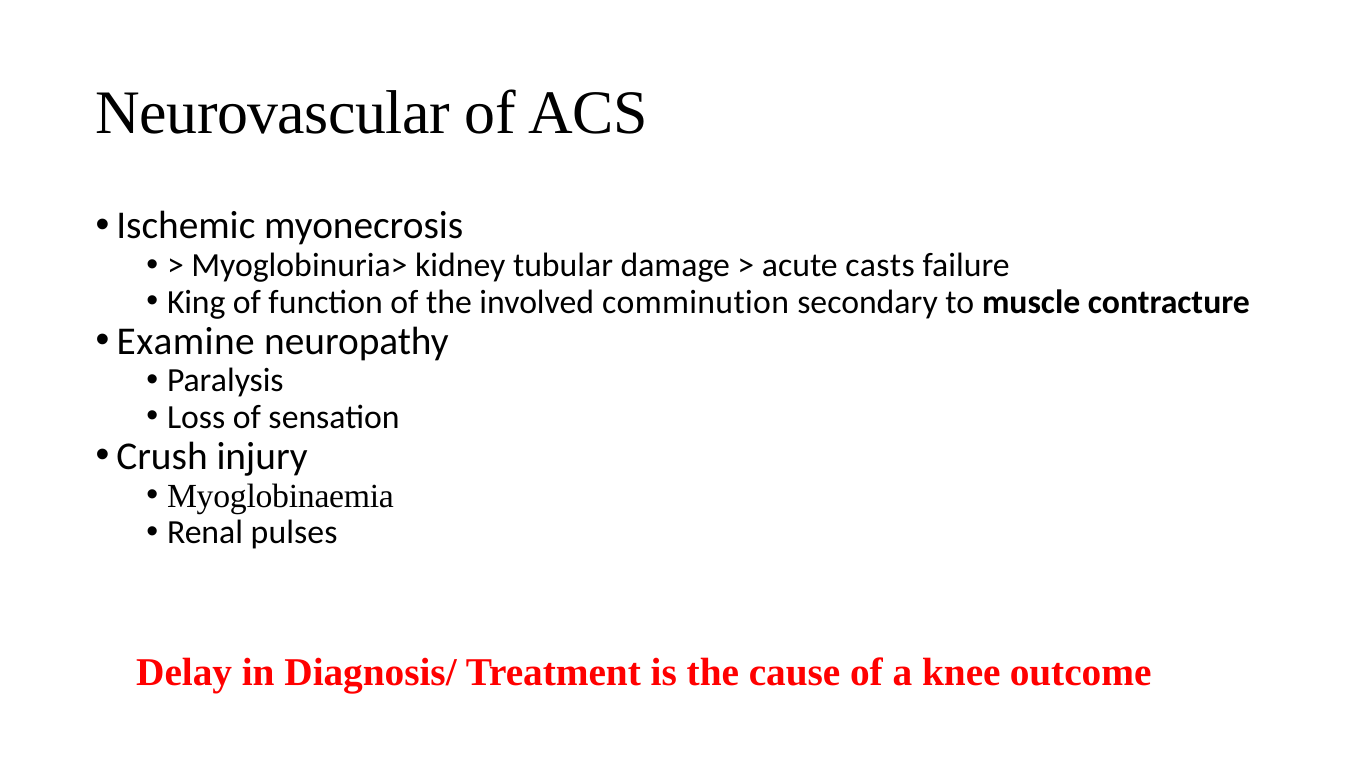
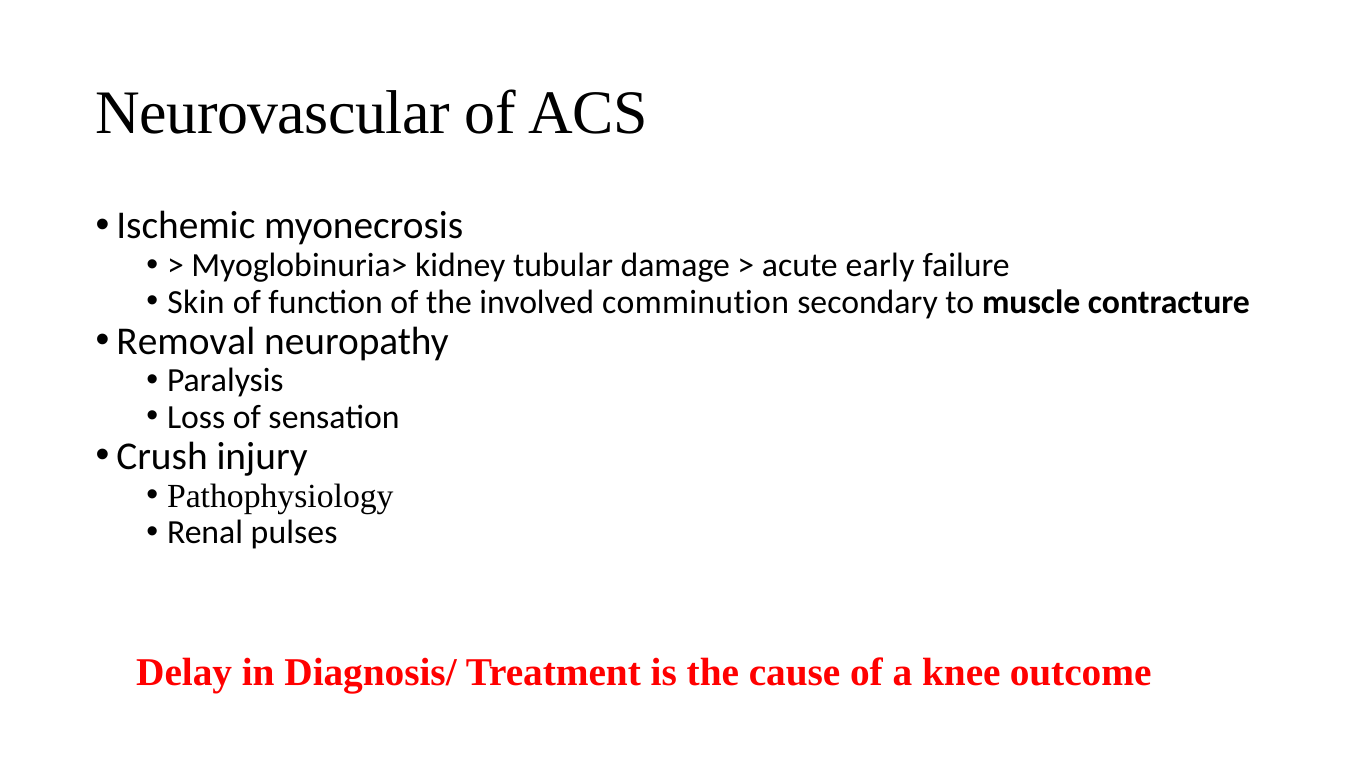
casts: casts -> early (880, 265)
King: King -> Skin (196, 302)
Examine: Examine -> Removal (186, 341)
Myoglobinaemia: Myoglobinaemia -> Pathophysiology (280, 496)
